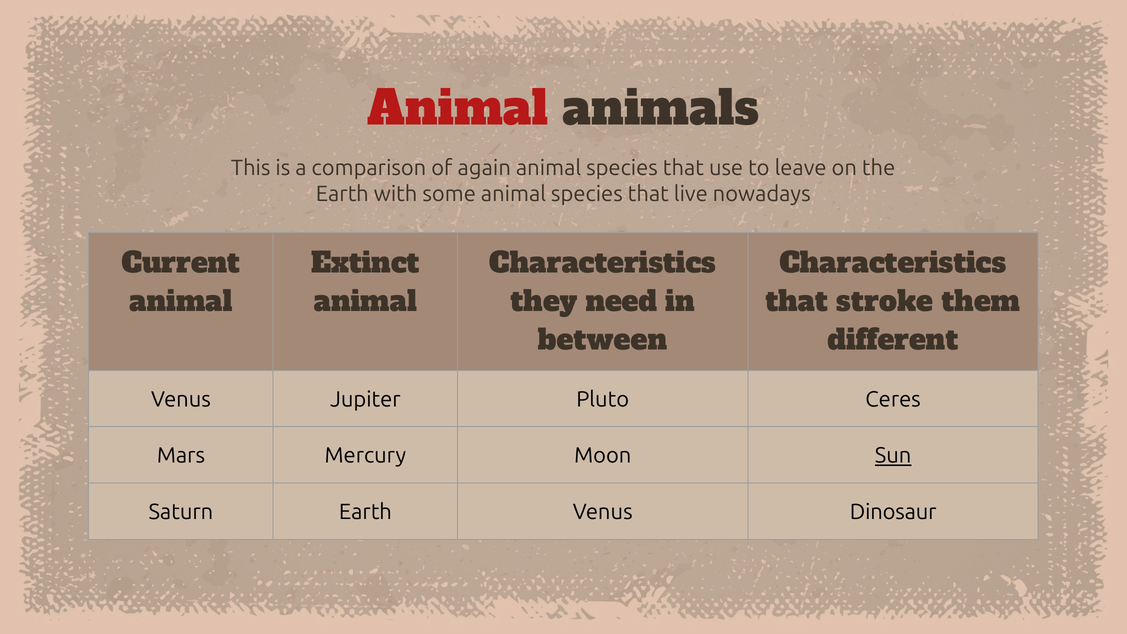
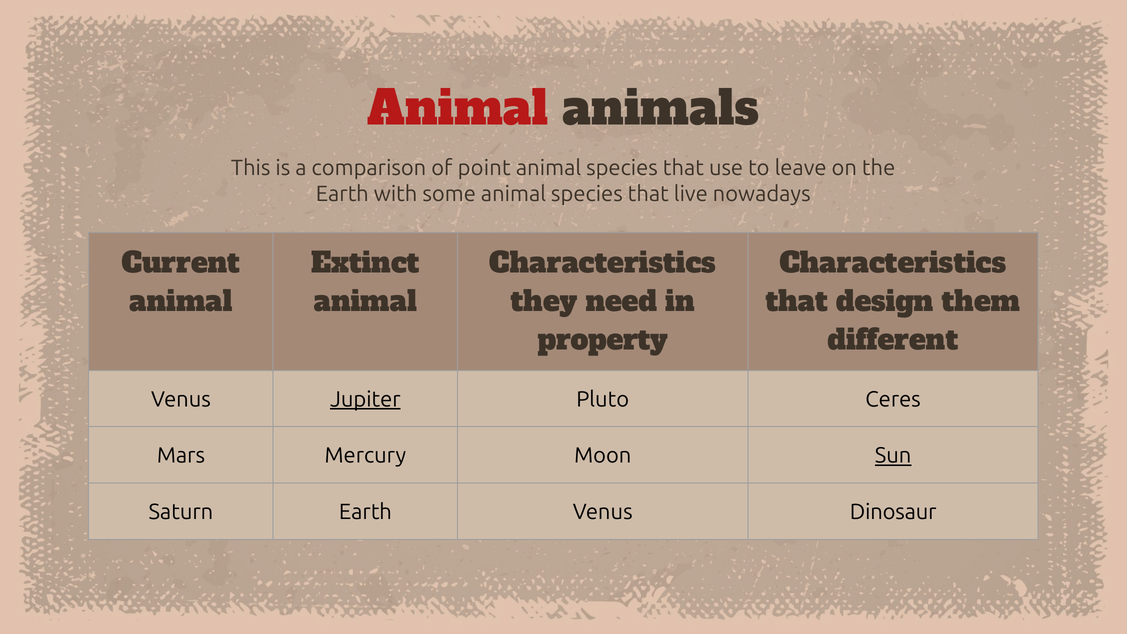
again: again -> point (484, 168)
stroke: stroke -> design (885, 302)
between: between -> property (603, 340)
Jupiter underline: none -> present (365, 399)
